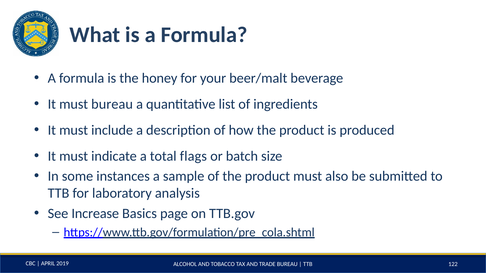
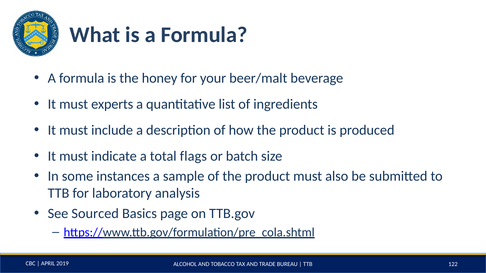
must bureau: bureau -> experts (112, 104)
Increase: Increase -> Sourced (95, 214)
